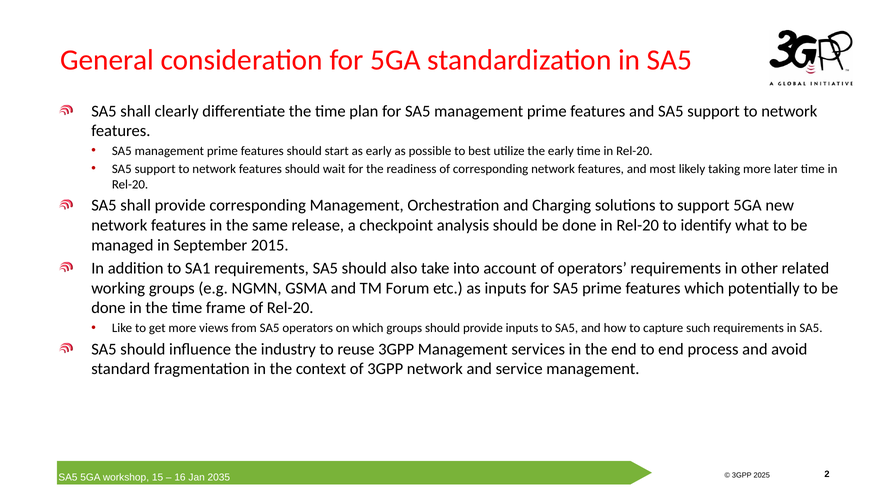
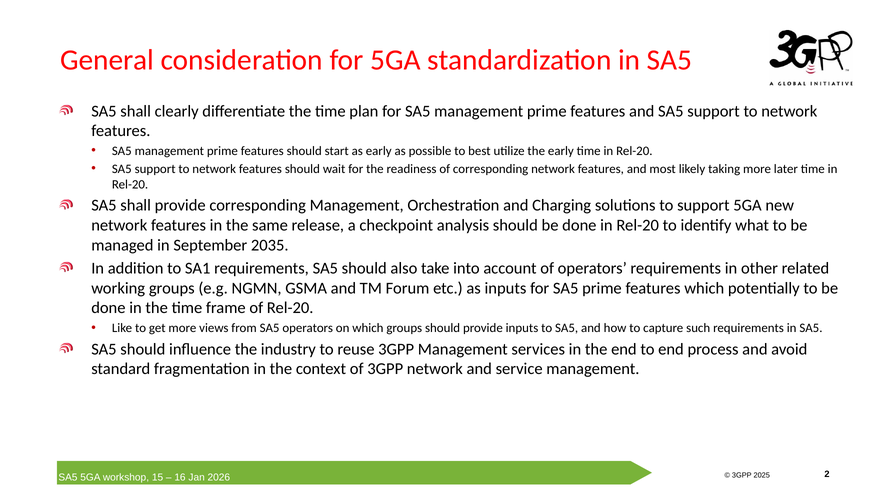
2015: 2015 -> 2035 (270, 245)
2035: 2035 -> 2026 (219, 478)
